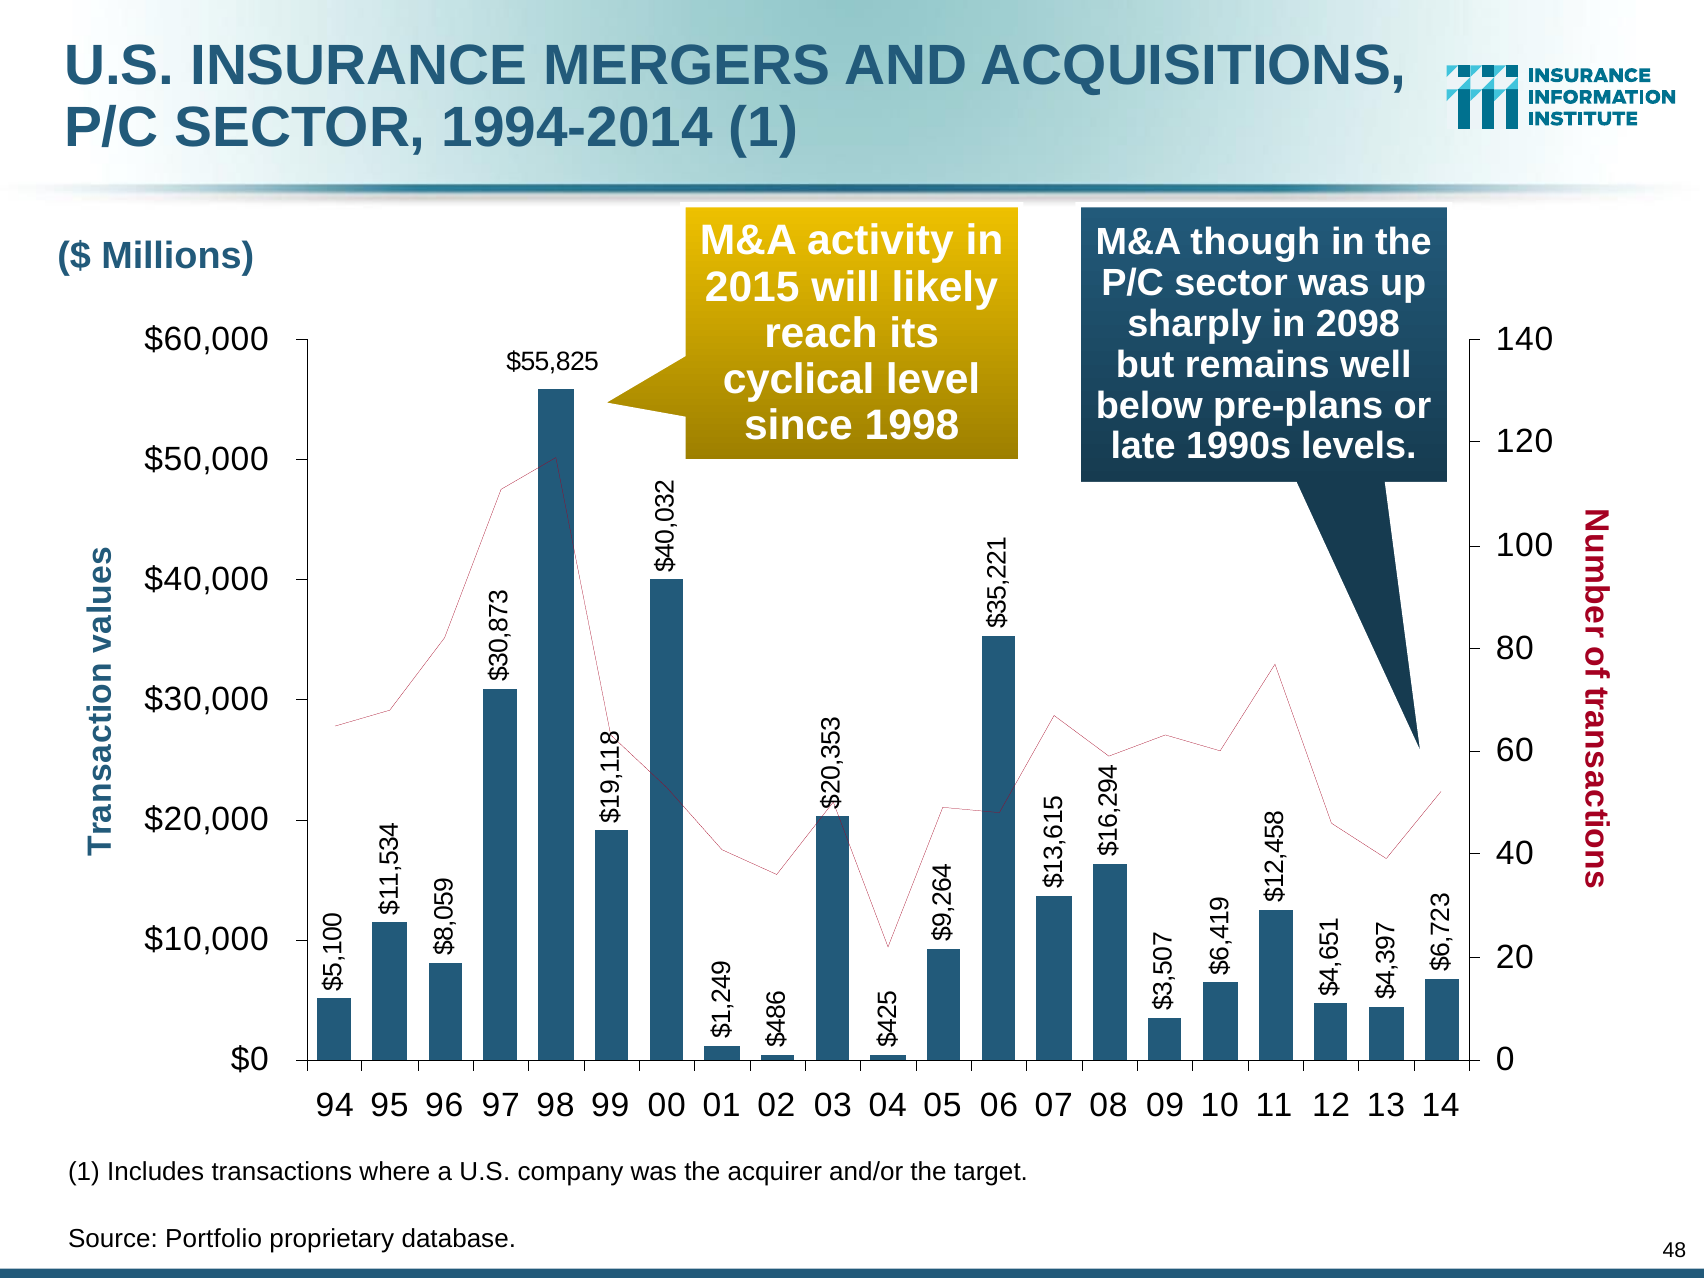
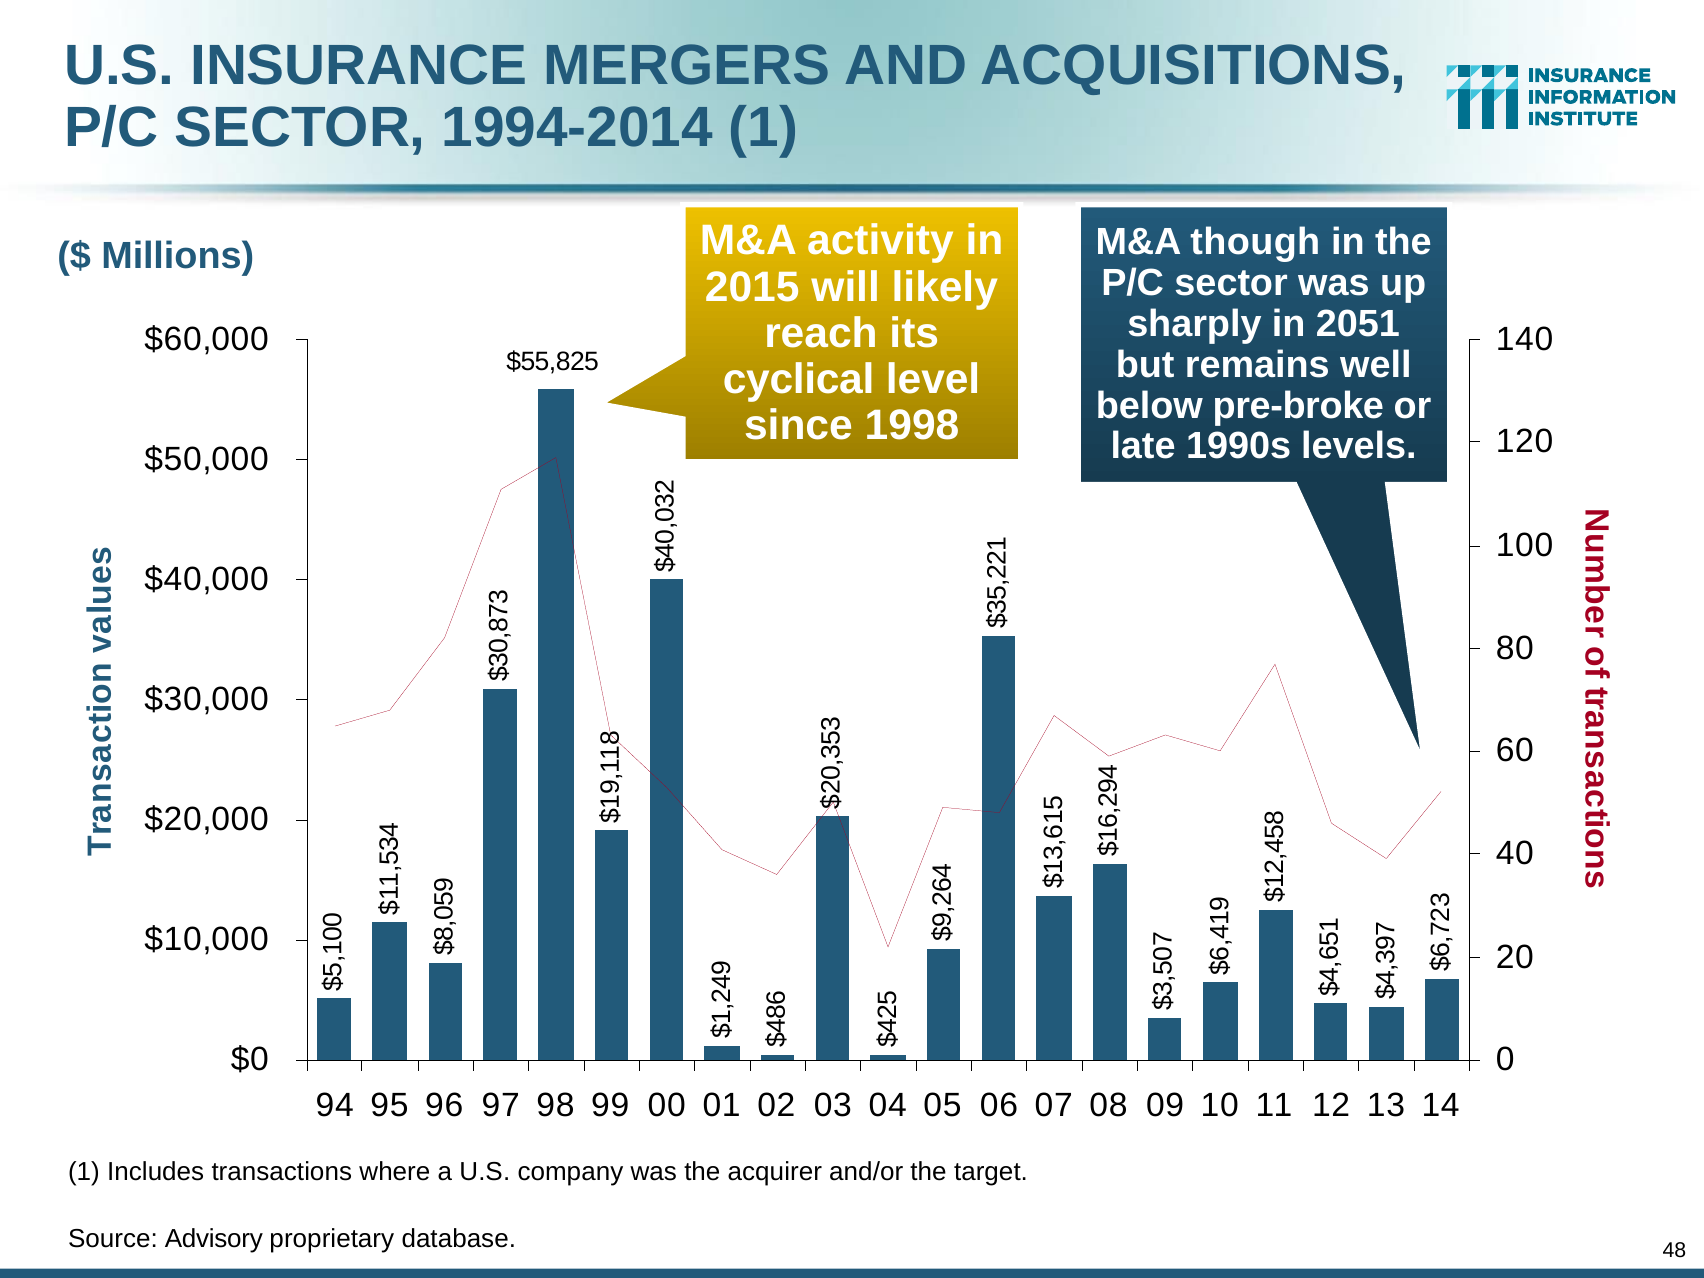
2098: 2098 -> 2051 (1358, 324)
pre-plans: pre-plans -> pre-broke (1298, 406)
Portfolio: Portfolio -> Advisory (214, 1239)
